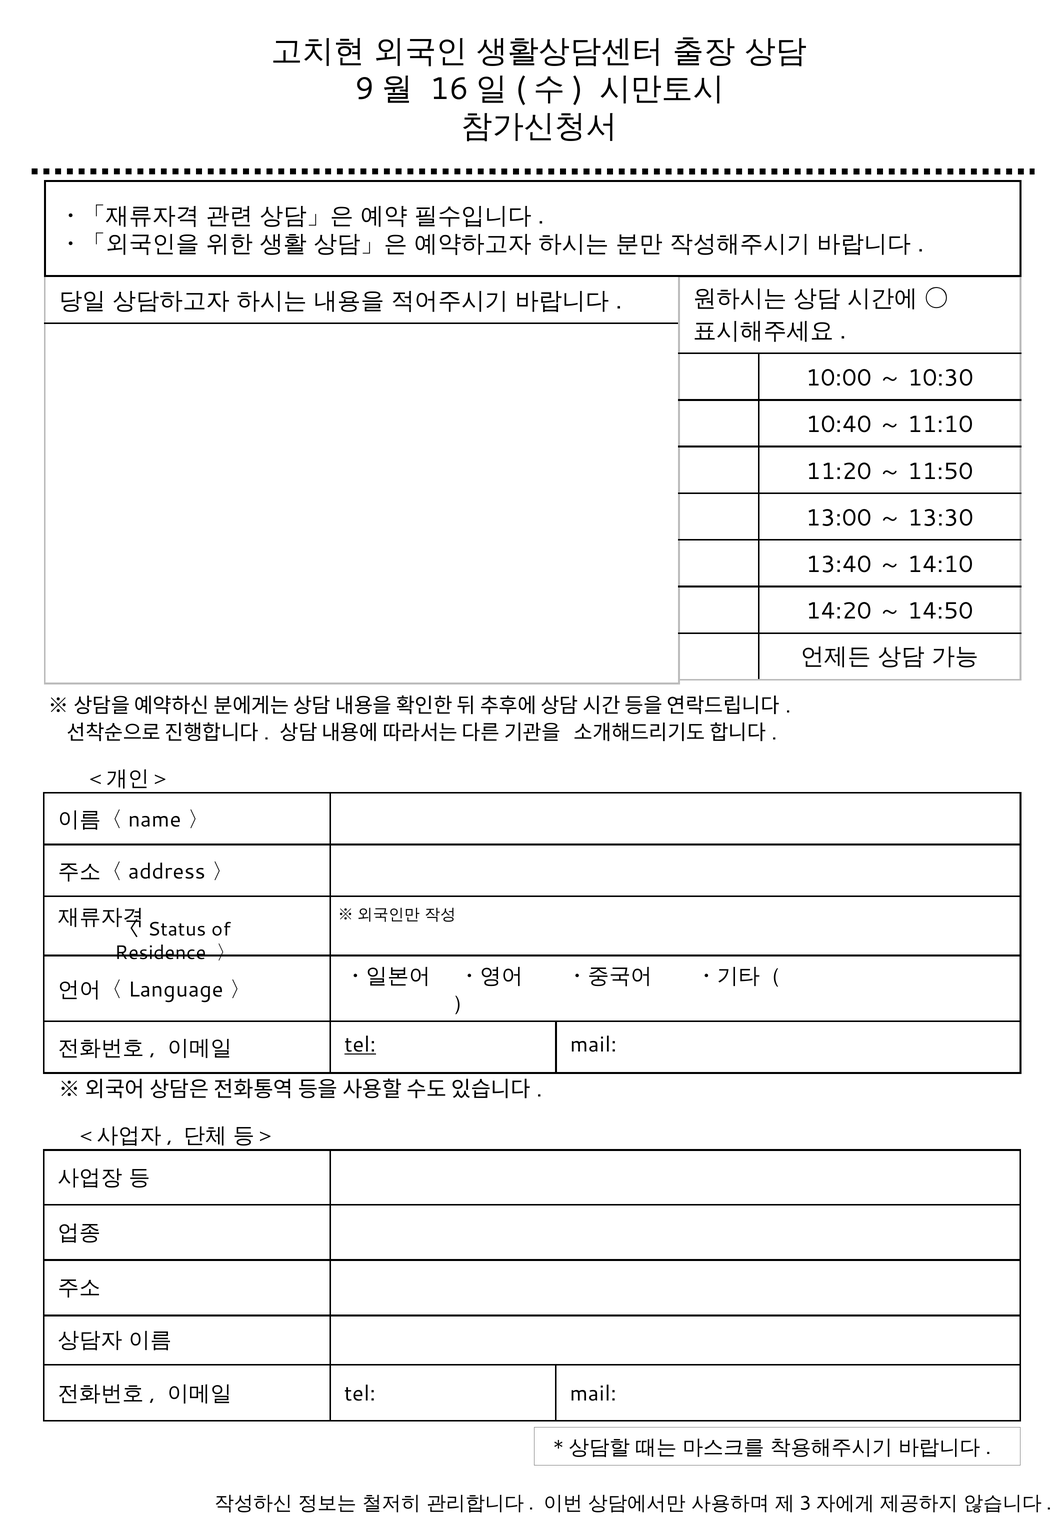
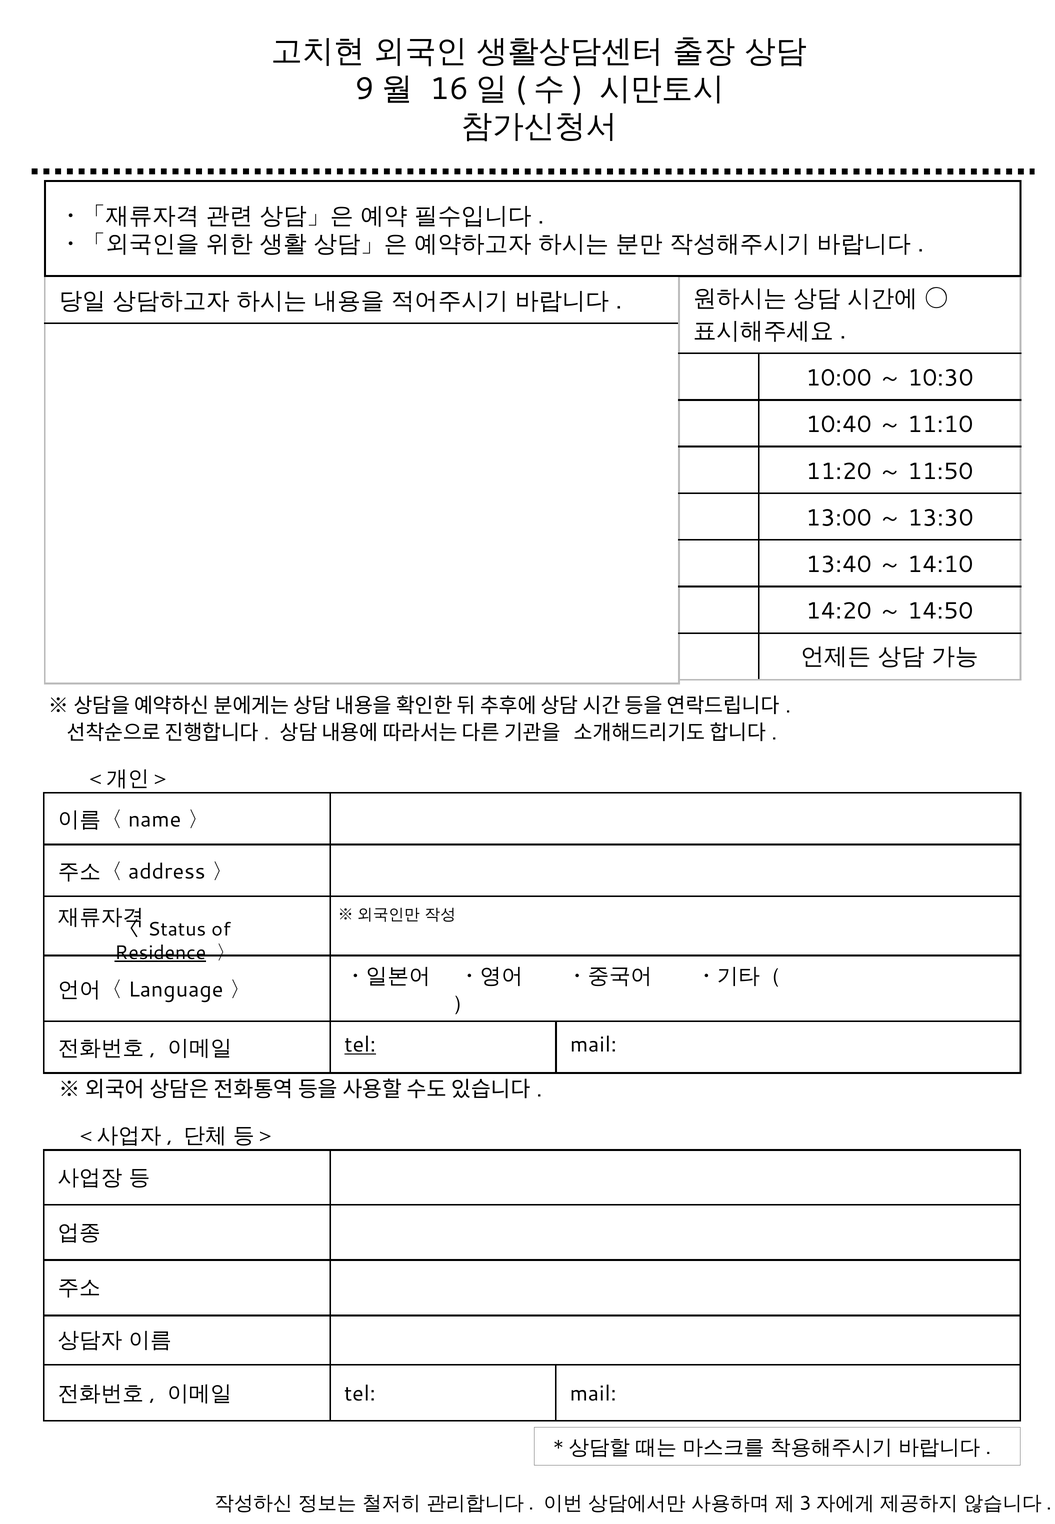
Residence underline: none -> present (160, 953)
